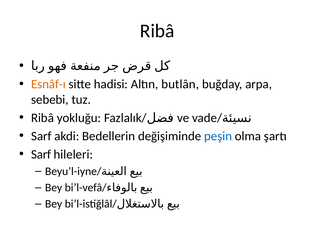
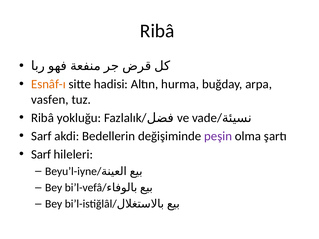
butlân: butlân -> hurma (180, 84)
sebebi: sebebi -> vasfen (50, 100)
peşin colour: blue -> purple (218, 136)
